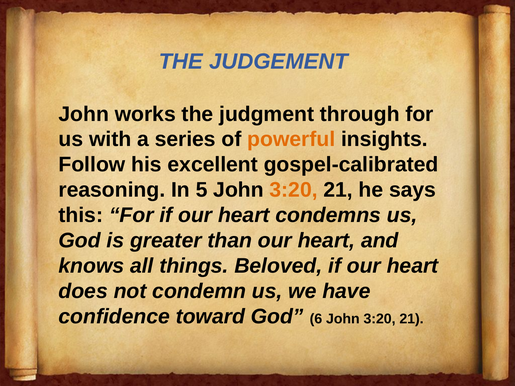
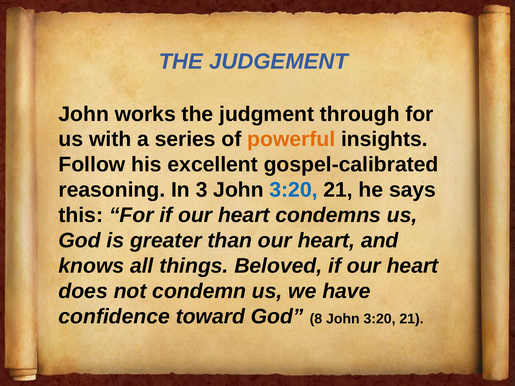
5: 5 -> 3 (202, 190)
3:20 colour: orange -> blue (294, 190)
6: 6 -> 8 (316, 319)
